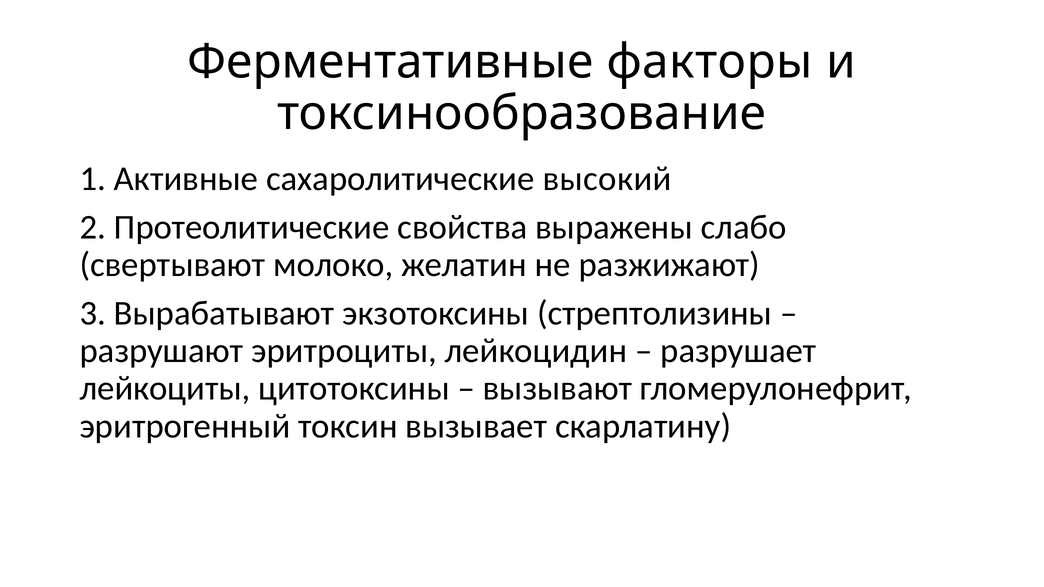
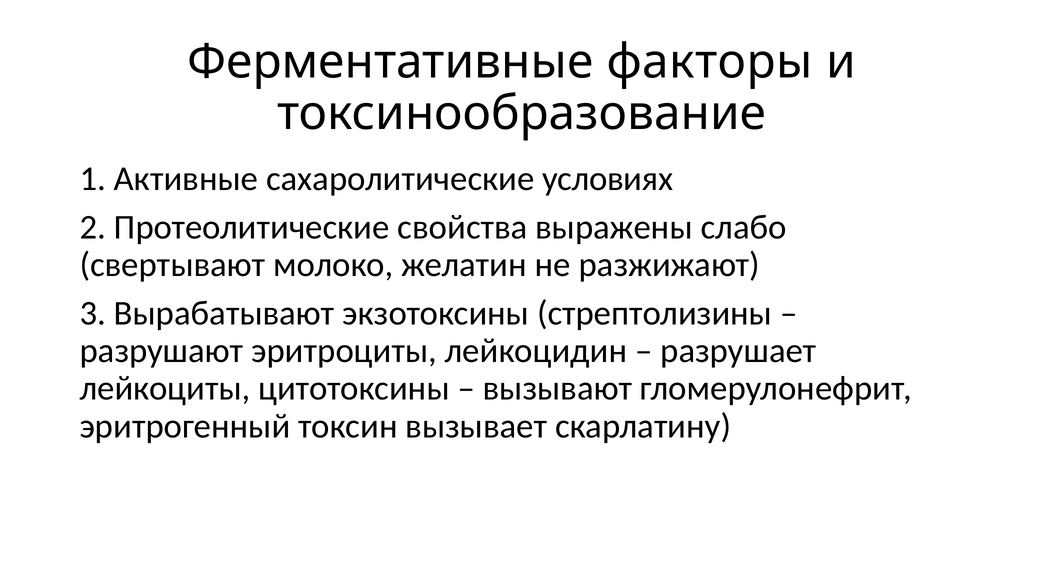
высокий: высокий -> условиях (608, 179)
